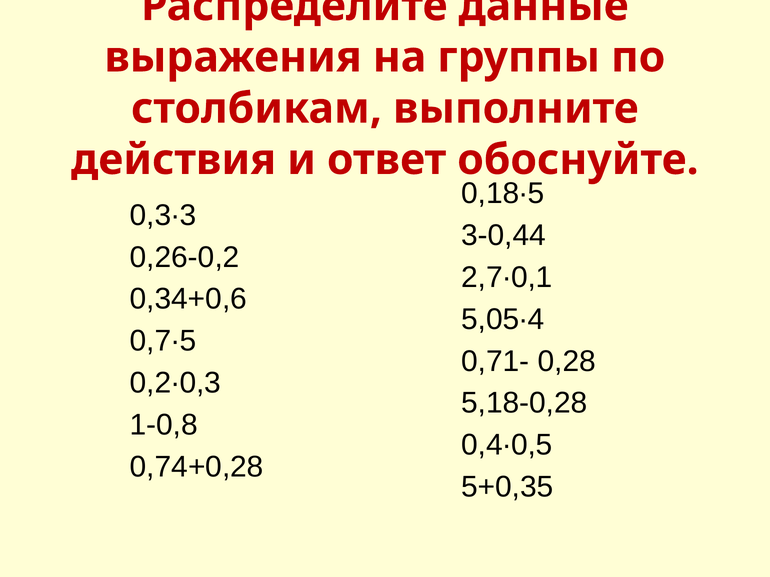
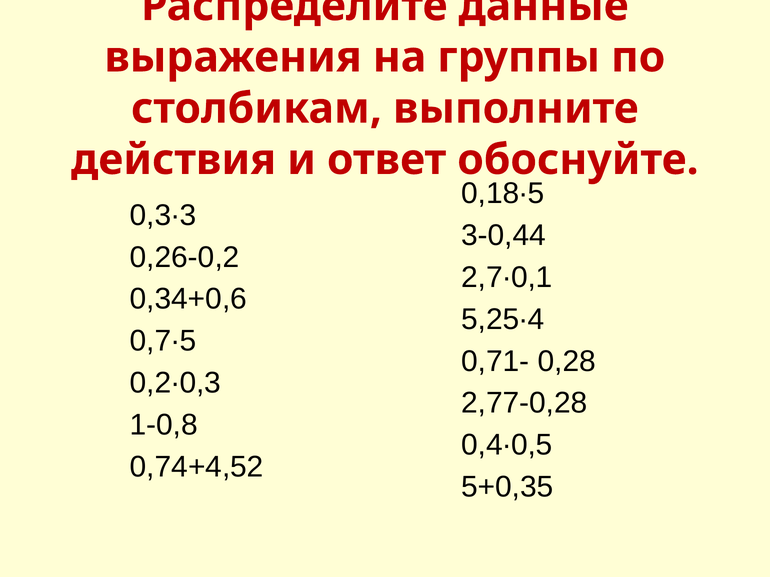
5,05∙4: 5,05∙4 -> 5,25∙4 (503, 320)
5,18-0,28: 5,18-0,28 -> 2,77-0,28 (524, 403)
0,74+0,28: 0,74+0,28 -> 0,74+4,52 (197, 467)
